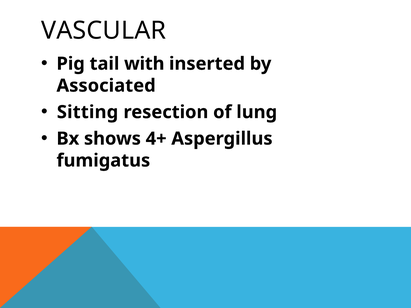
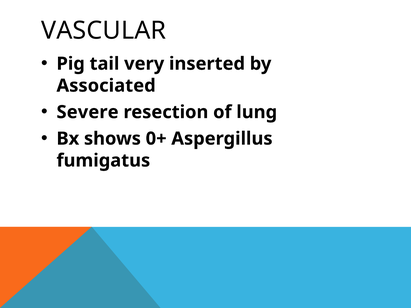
with: with -> very (144, 64)
Sitting: Sitting -> Severe (88, 112)
4+: 4+ -> 0+ (156, 139)
